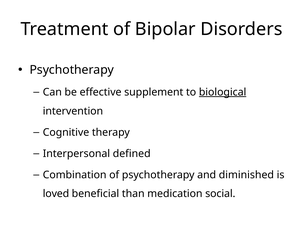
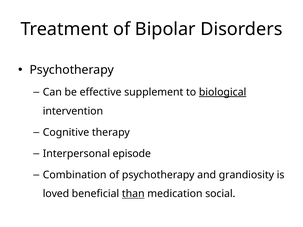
defined: defined -> episode (132, 154)
diminished: diminished -> grandiosity (246, 175)
than underline: none -> present (133, 194)
